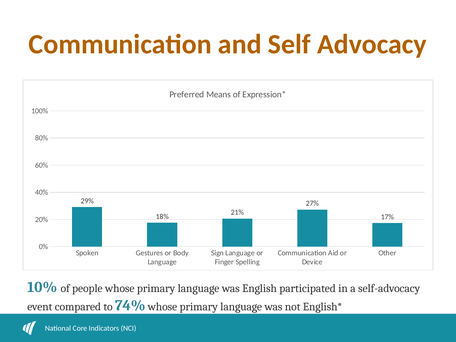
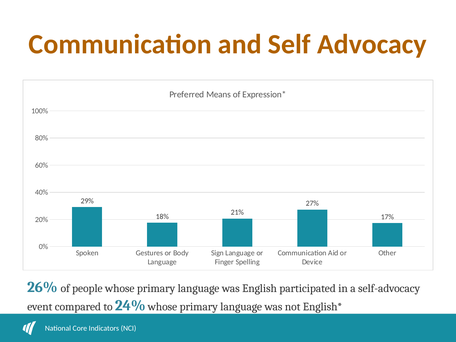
10%: 10% -> 26% (42, 287)
74%: 74% -> 24% (130, 305)
